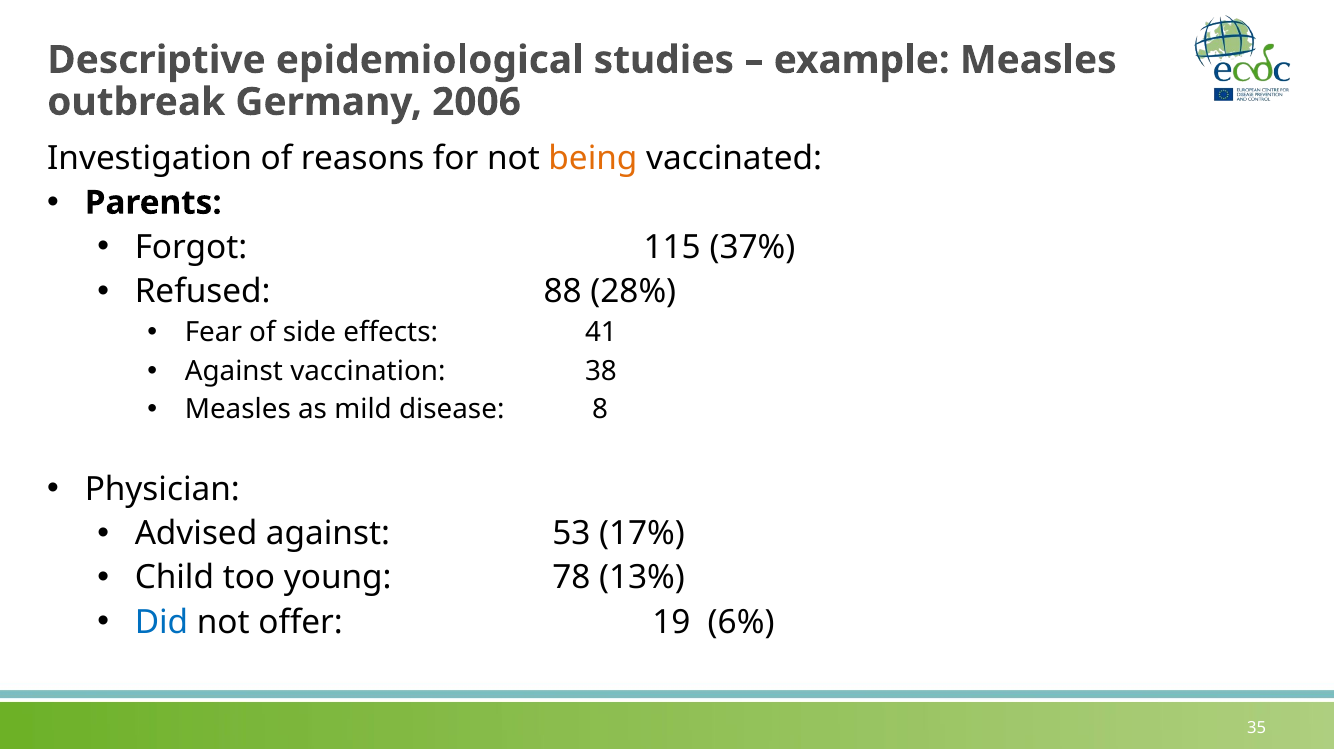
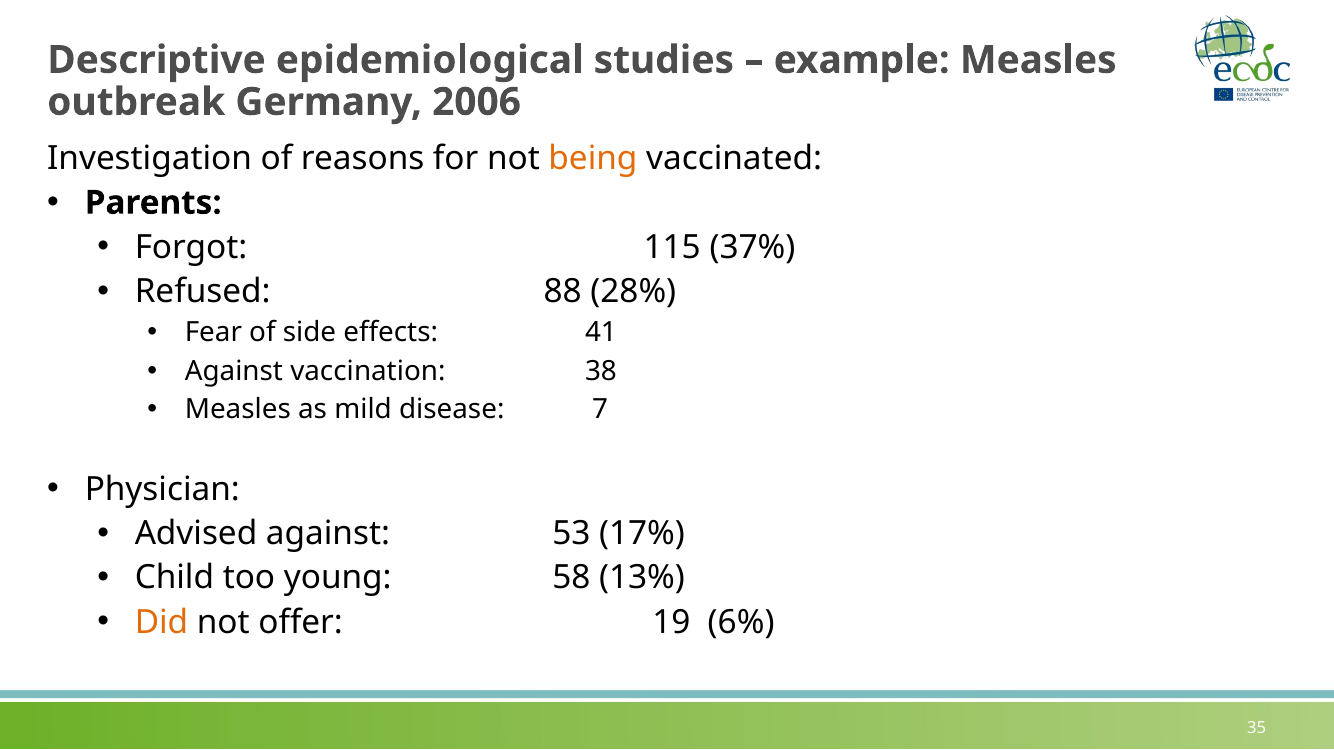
8: 8 -> 7 (600, 410)
78: 78 -> 58 (571, 578)
Did colour: blue -> orange (161, 622)
